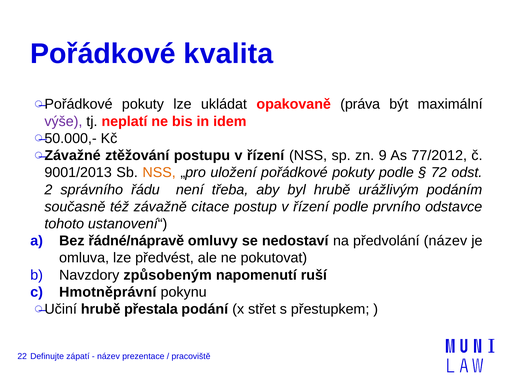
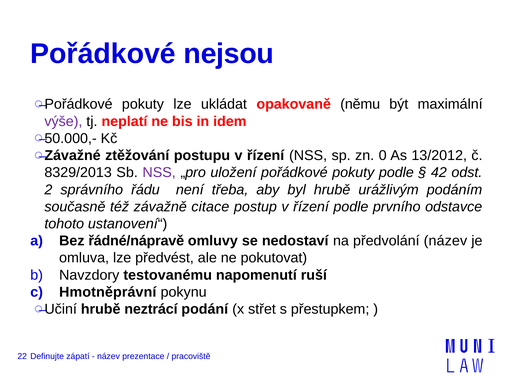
kvalita: kvalita -> nejsou (229, 54)
práva: práva -> němu (360, 104)
9: 9 -> 0 (383, 156)
77/2012: 77/2012 -> 13/2012 (439, 156)
9001/2013: 9001/2013 -> 8329/2013 (78, 173)
NSS colour: orange -> purple (159, 173)
72: 72 -> 42 (439, 173)
způsobeným: způsobeným -> testovanému (168, 276)
přestala: přestala -> neztrácí (151, 310)
